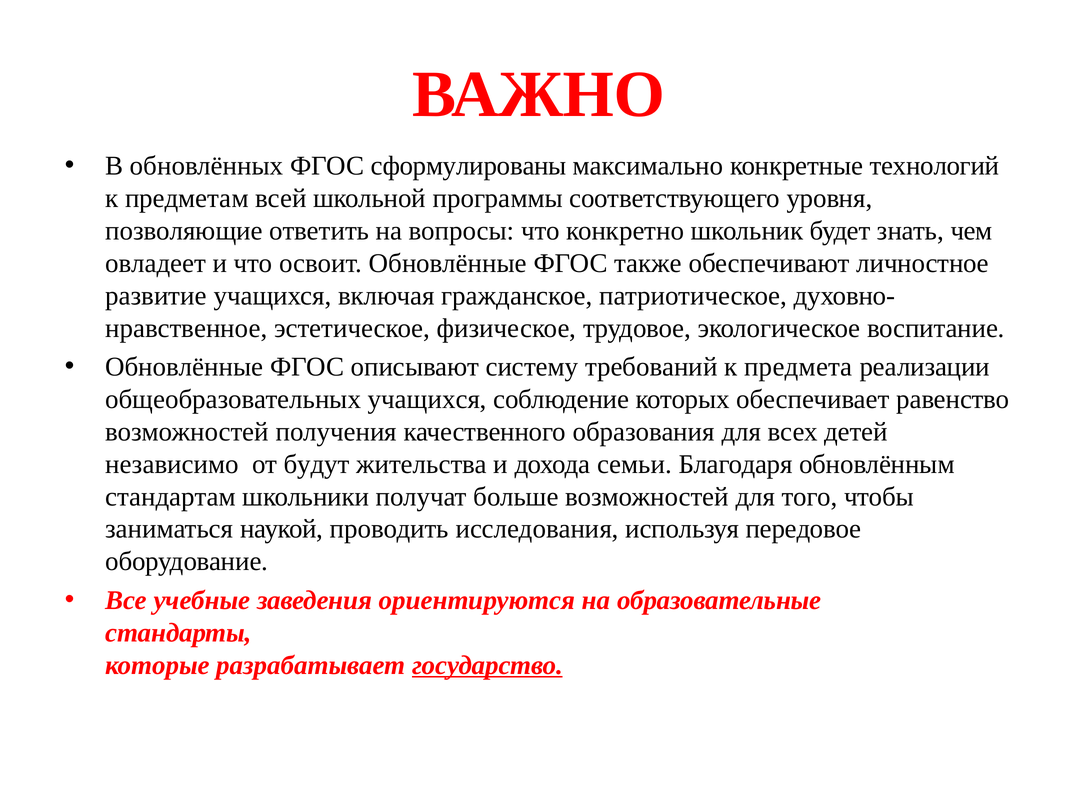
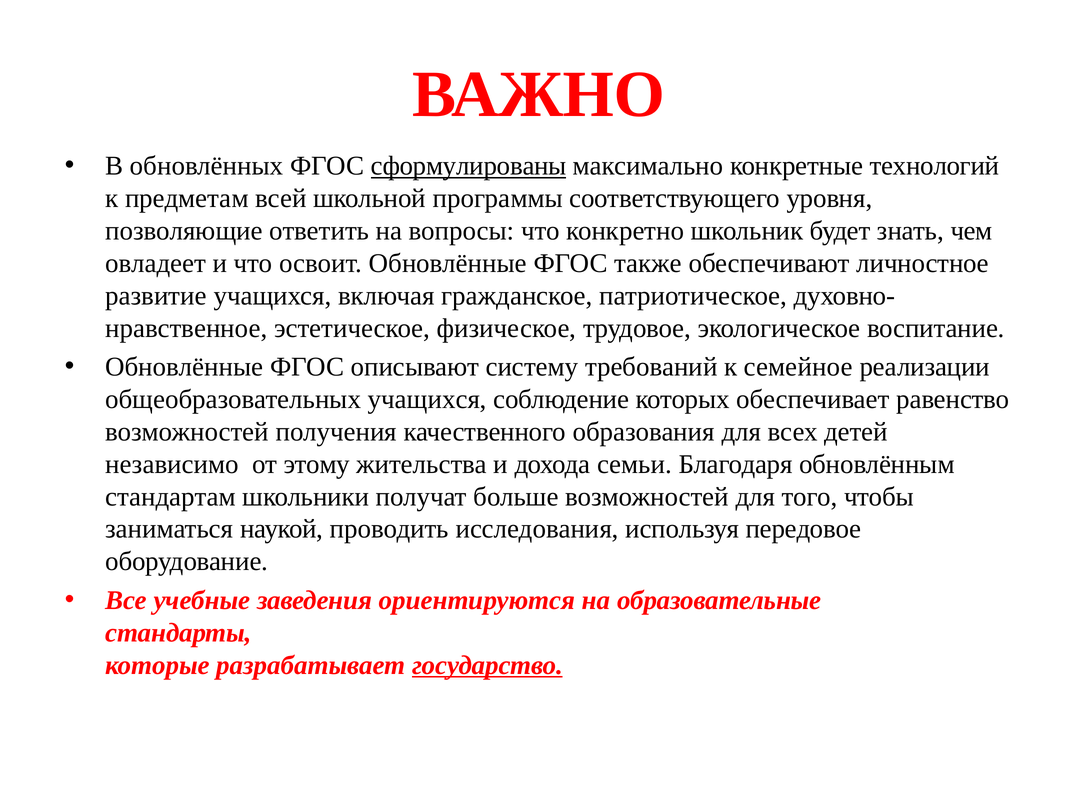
сформулированы underline: none -> present (469, 166)
предмета: предмета -> семейное (798, 367)
будут: будут -> этому (317, 464)
